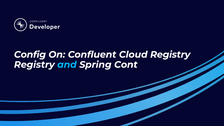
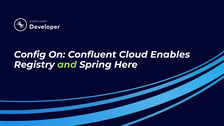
Cloud Registry: Registry -> Enables (170, 55)
and colour: light blue -> light green (67, 65)
Cont: Cont -> Here (126, 65)
